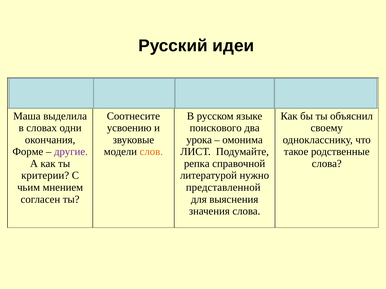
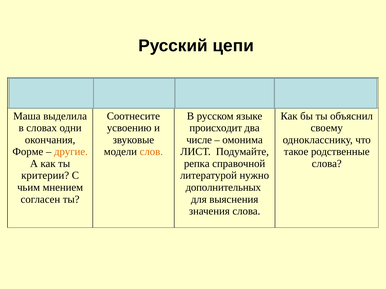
идеи: идеи -> цепи (233, 46)
поискового: поискового -> происходит (216, 128)
урока: урока -> числе (199, 140)
другие colour: purple -> orange (71, 152)
представленной: представленной -> дополнительных (223, 188)
